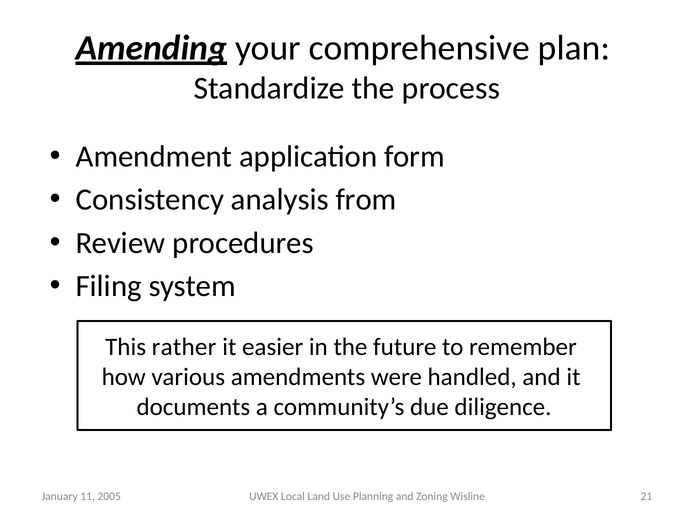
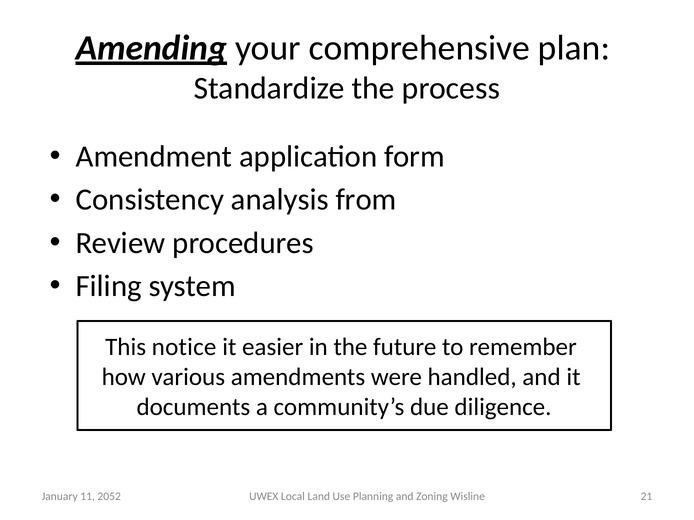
rather: rather -> notice (184, 347)
2005: 2005 -> 2052 (109, 497)
